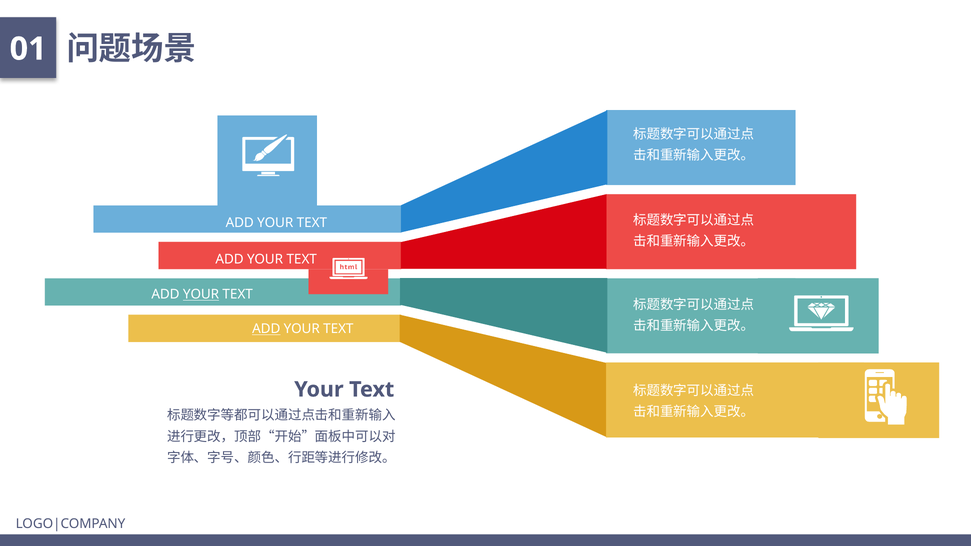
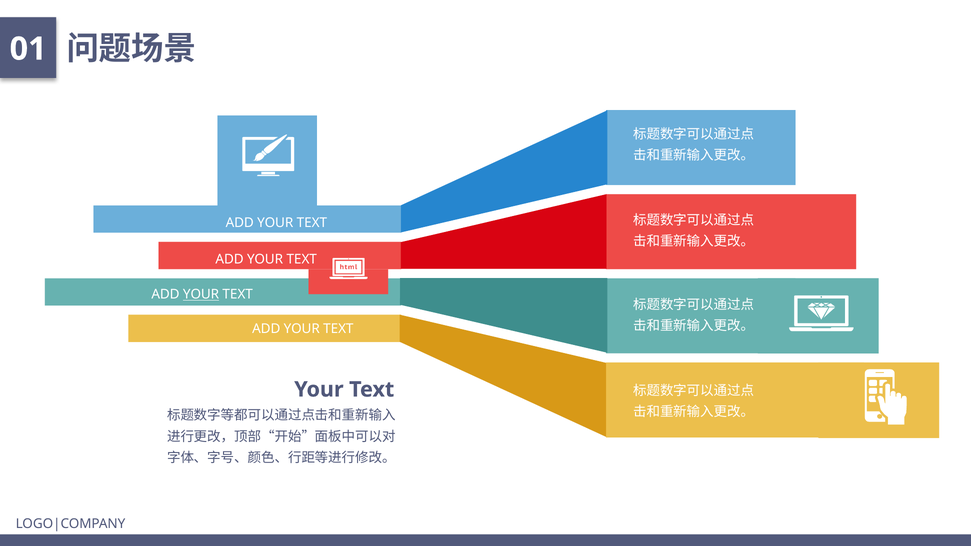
ADD underline: present -> none (266, 329)
